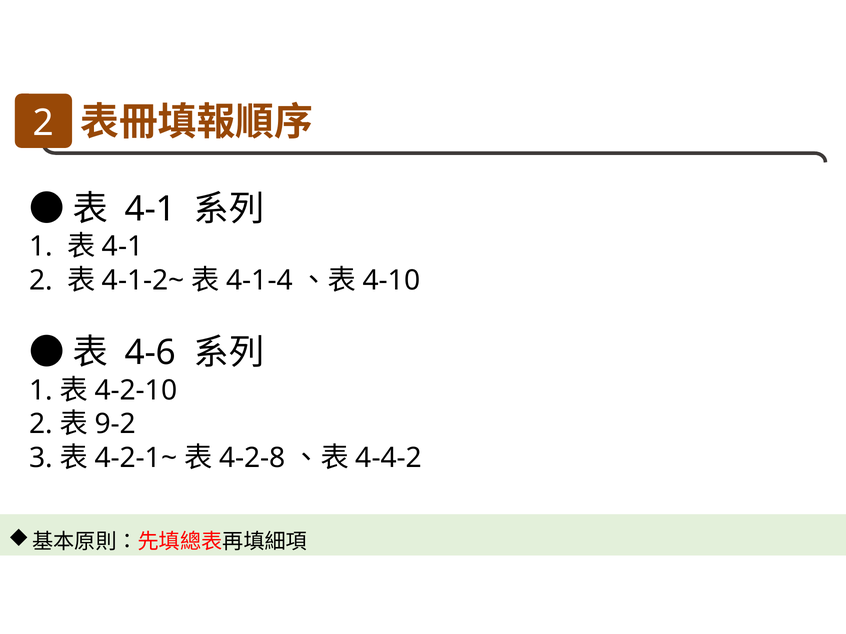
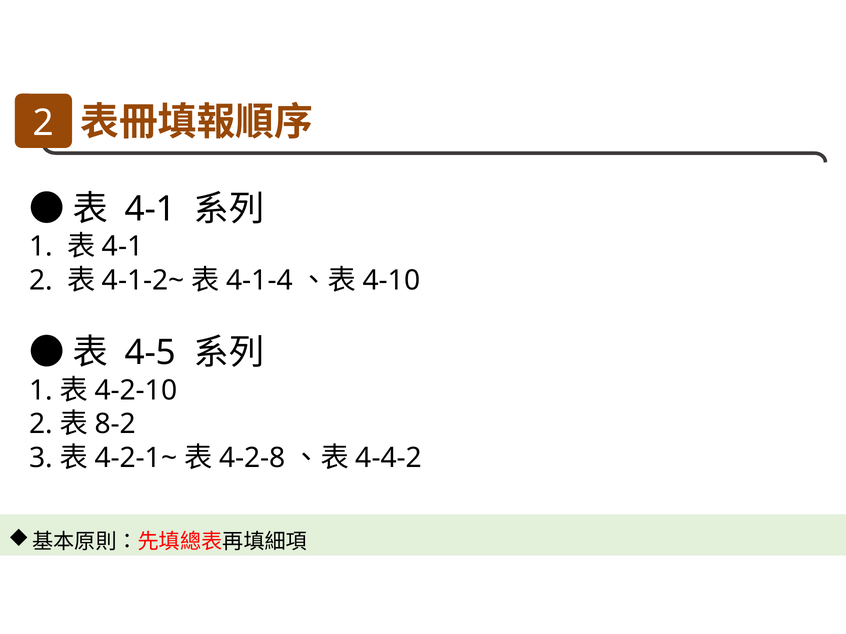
4-6: 4-6 -> 4-5 (150, 353)
9-2: 9-2 -> 8-2 (115, 424)
